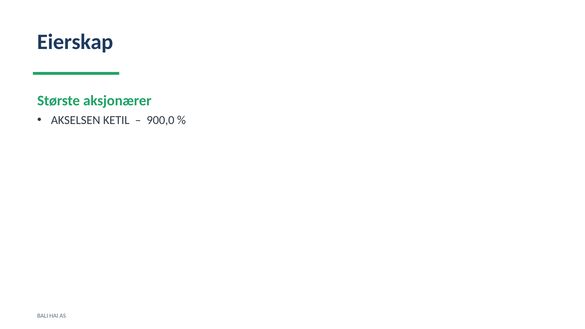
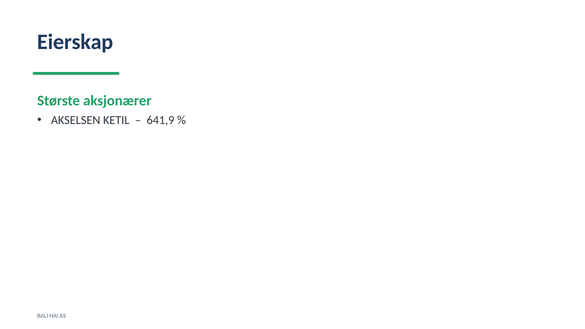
900,0: 900,0 -> 641,9 (161, 120)
